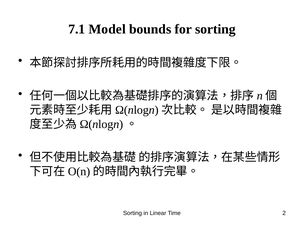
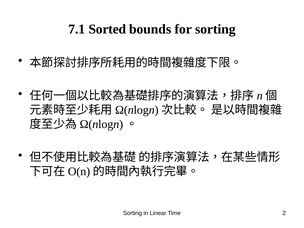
Model: Model -> Sorted (107, 29)
